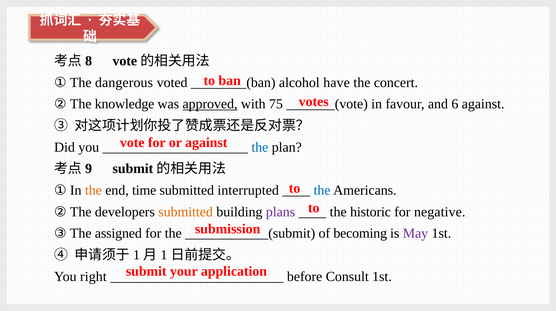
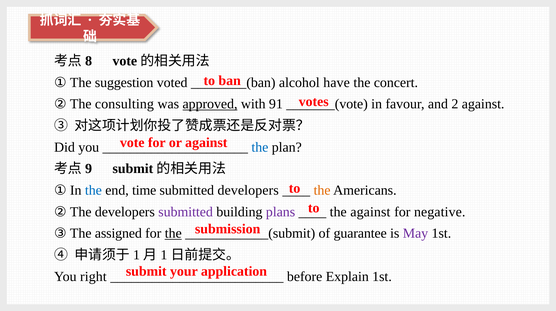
dangerous: dangerous -> suggestion (124, 83)
knowledge: knowledge -> consulting (124, 104)
75: 75 -> 91 (276, 104)
6: 6 -> 2 (455, 104)
the colour: orange -> blue (93, 191)
submitted interrupted: interrupted -> developers (248, 191)
the colour: blue -> orange (322, 191)
submitted colour: orange -> purple (186, 212)
the historic: historic -> against (370, 212)
the underline: none -> present (173, 234)
becoming: becoming -> guarantee (360, 234)
Consult: Consult -> Explain (347, 277)
